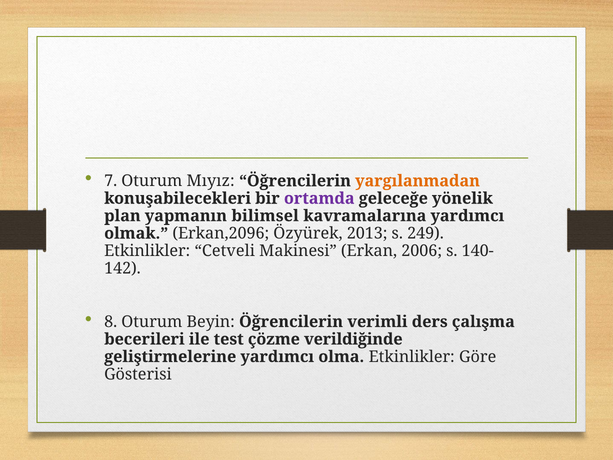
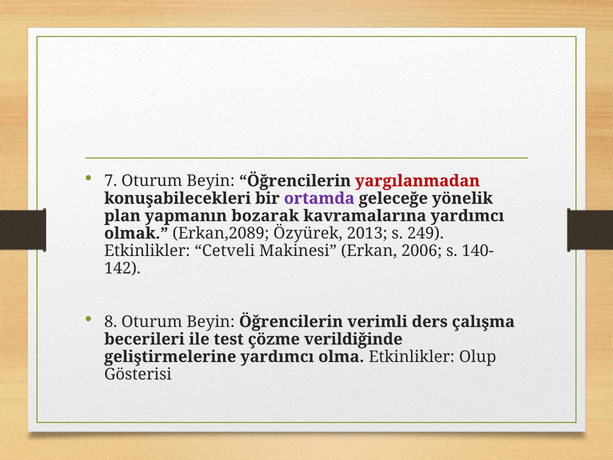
7 Oturum Mıyız: Mıyız -> Beyin (211, 181)
yargılanmadan colour: orange -> red (418, 181)
bilimsel: bilimsel -> bozarak (265, 216)
Erkan,2096: Erkan,2096 -> Erkan,2089 (221, 233)
Göre: Göre -> Olup (478, 357)
